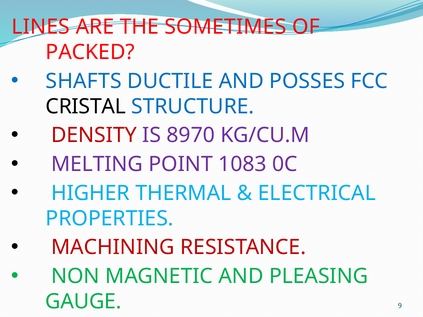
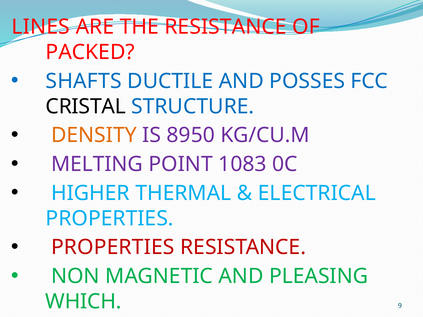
THE SOMETIMES: SOMETIMES -> RESISTANCE (226, 27)
DENSITY colour: red -> orange (94, 135)
8970: 8970 -> 8950 (191, 135)
MACHINING: MACHINING -> PROPERTIES (113, 248)
GAUGE: GAUGE -> WHICH (83, 302)
